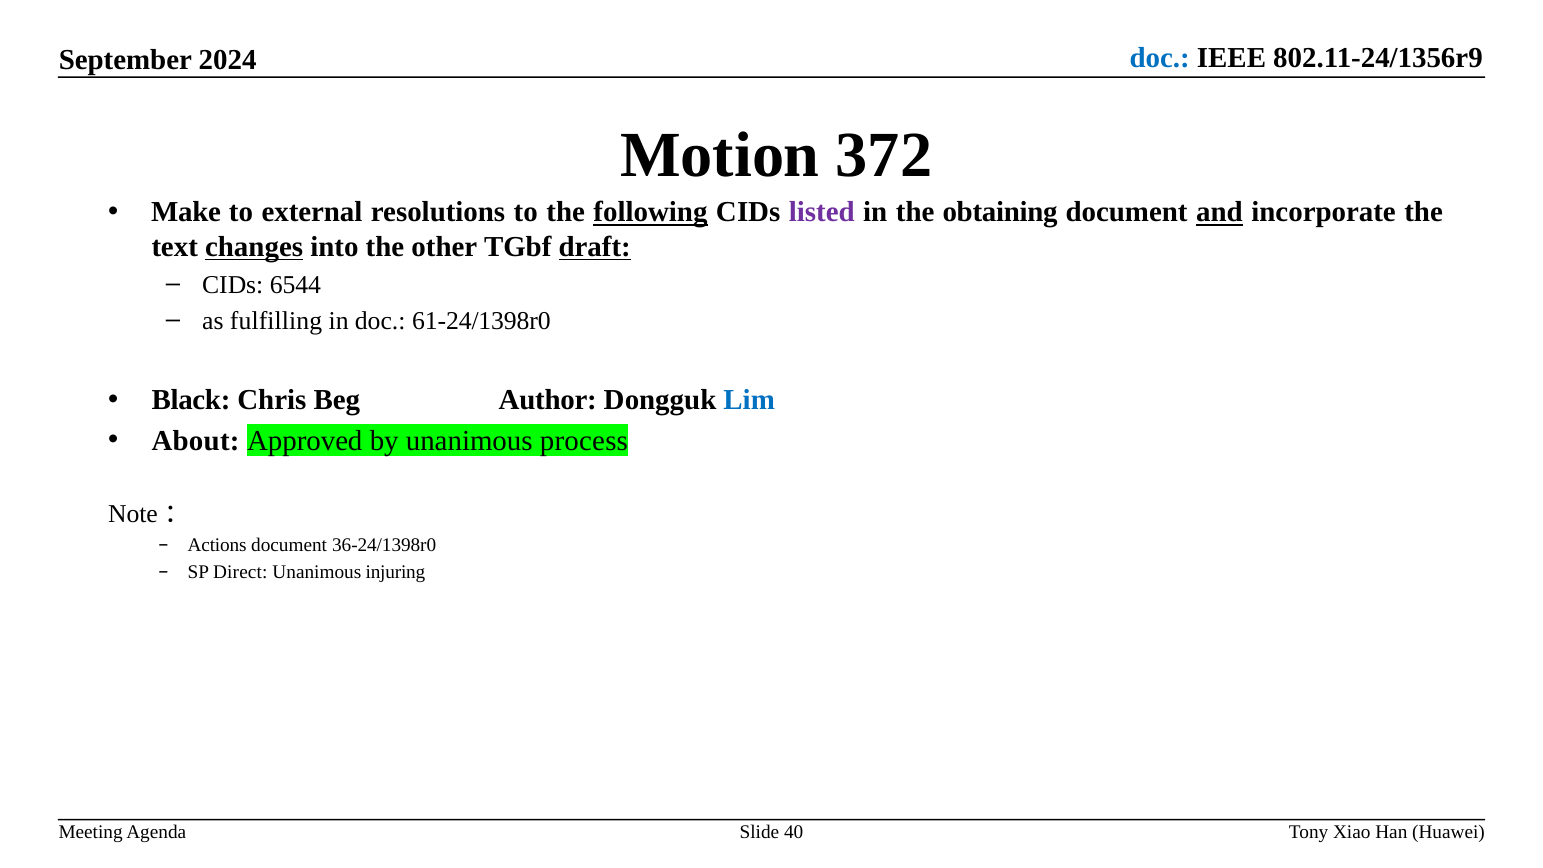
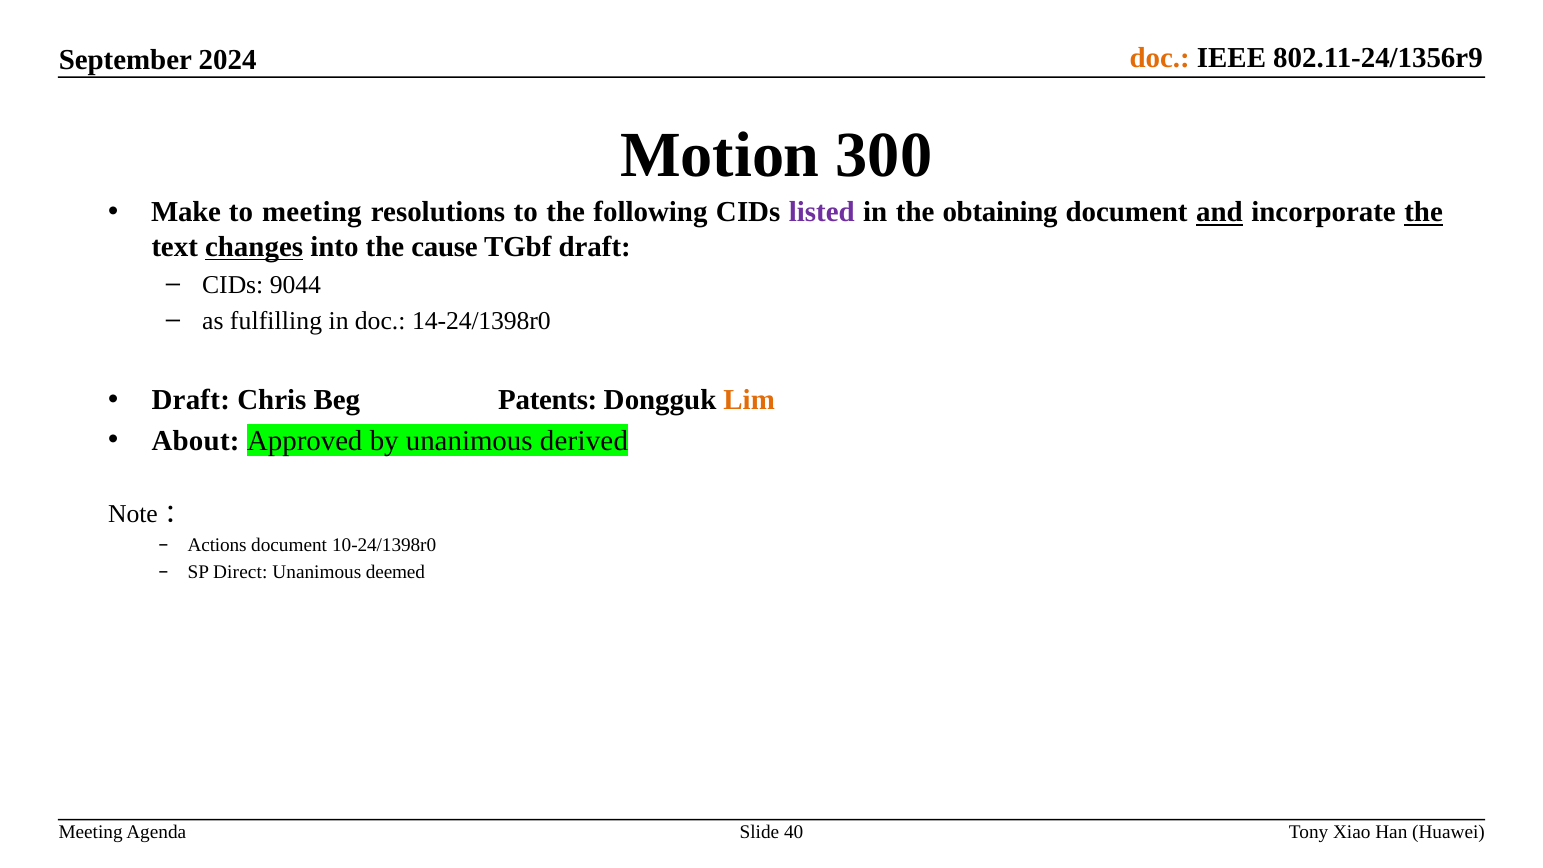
doc colour: blue -> orange (1160, 58)
372: 372 -> 300 (884, 155)
to external: external -> meeting (312, 212)
following underline: present -> none (651, 212)
the underline: none -> present (1424, 212)
other: other -> cause (444, 247)
draft underline: present -> none (595, 247)
6544: 6544 -> 9044 (295, 285)
61-24/1398r0: 61-24/1398r0 -> 14-24/1398r0 (481, 321)
Black: Black -> Draft (191, 400)
Author: Author -> Patents (548, 400)
Lim colour: blue -> orange (749, 400)
process: process -> derived (584, 441)
36-24/1398r0: 36-24/1398r0 -> 10-24/1398r0 (384, 545)
injuring: injuring -> deemed (395, 572)
